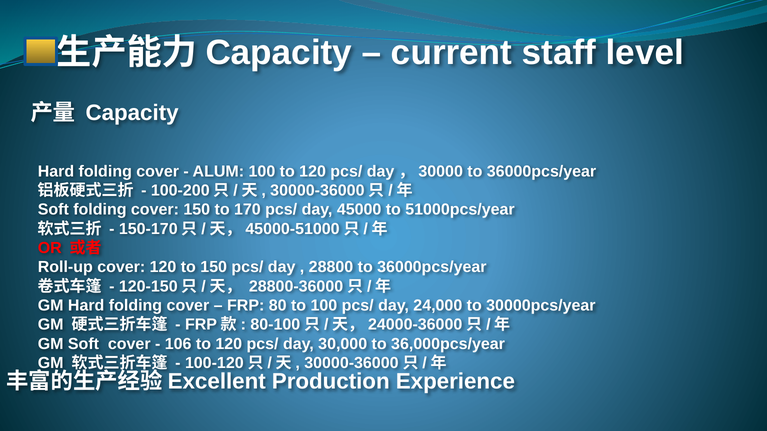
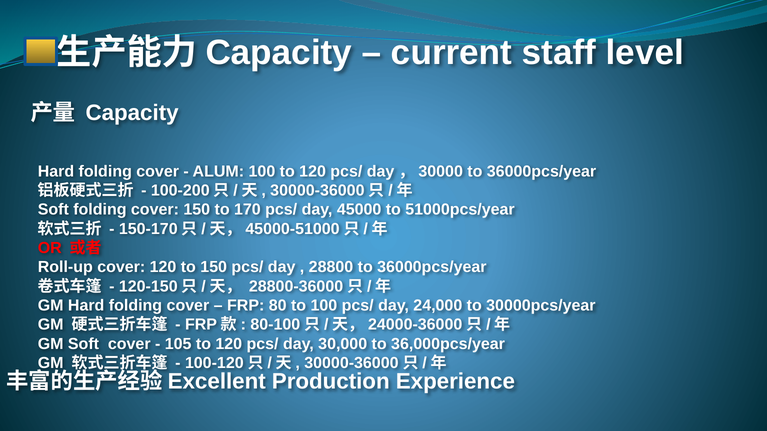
106: 106 -> 105 (178, 344)
